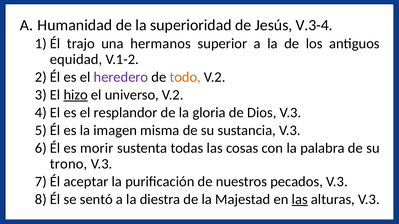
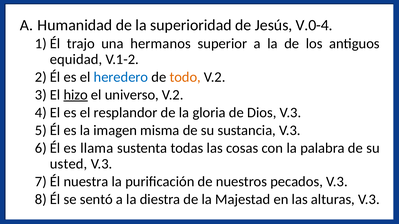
V.3-4: V.3-4 -> V.0-4 (314, 25)
heredero colour: purple -> blue (121, 77)
morir: morir -> llama (97, 148)
trono: trono -> usted (69, 164)
aceptar: aceptar -> nuestra (86, 182)
las underline: present -> none (300, 200)
